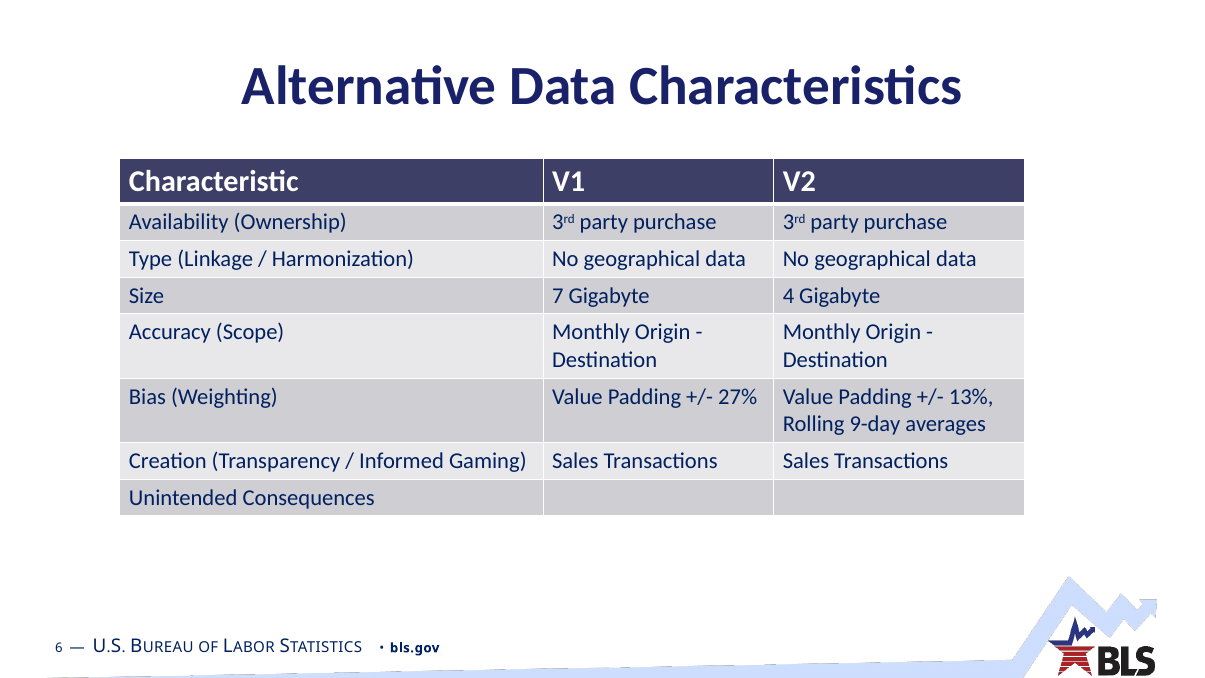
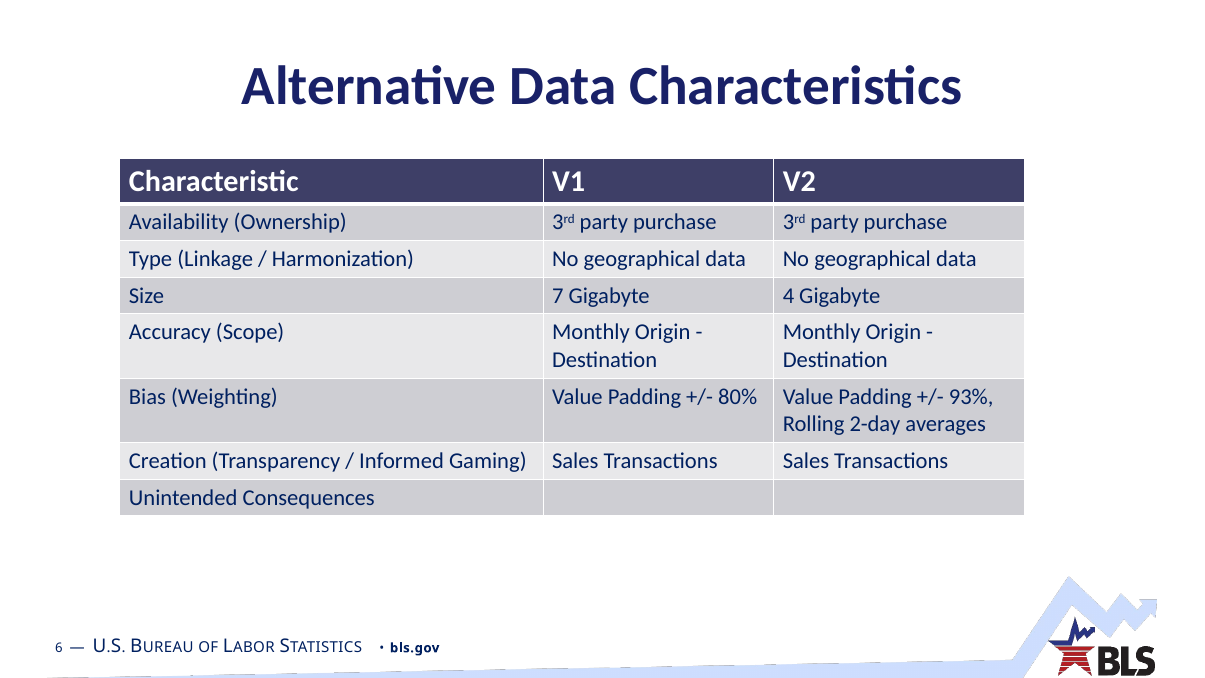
27%: 27% -> 80% (738, 397)
13%: 13% -> 93% (971, 397)
9-day: 9-day -> 2-day (875, 424)
